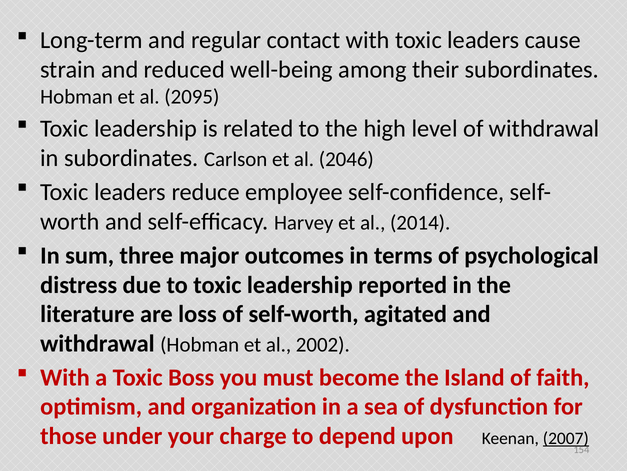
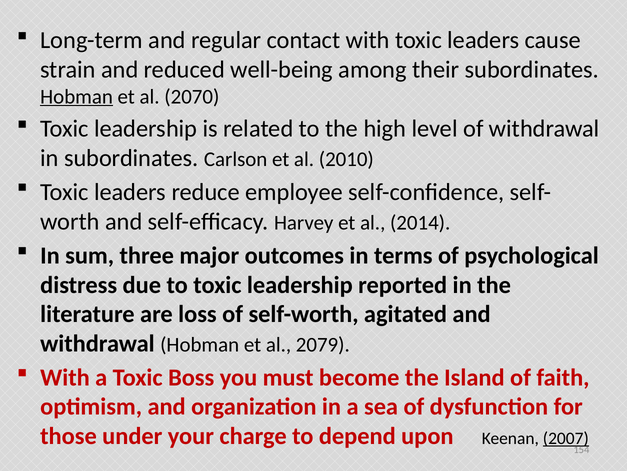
Hobman underline: none -> present (77, 96)
2095: 2095 -> 2070 (192, 96)
2046: 2046 -> 2010 (346, 159)
2002: 2002 -> 2079 (323, 344)
